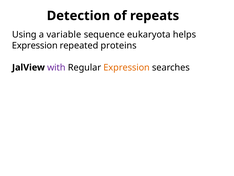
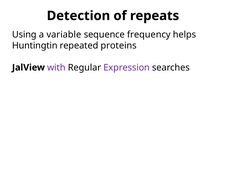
eukaryota: eukaryota -> frequency (149, 35)
Expression: Expression -> Huntingtin (35, 45)
Expression colour: orange -> purple (127, 67)
